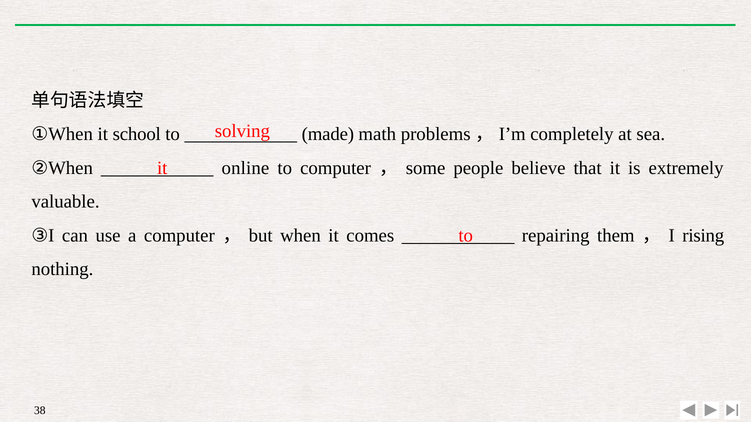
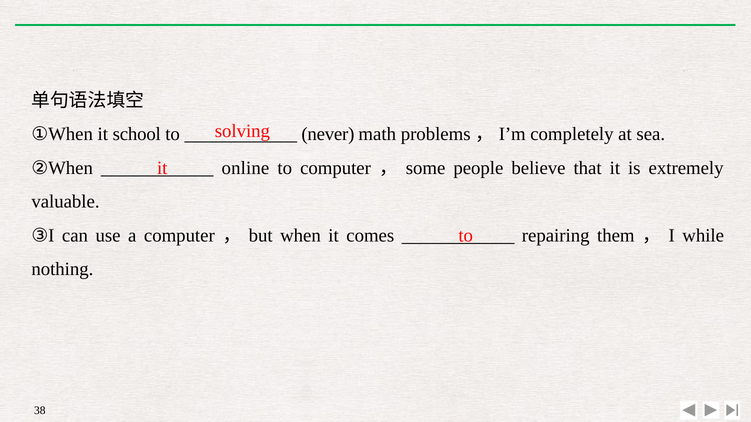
made: made -> never (328, 134)
rising: rising -> while (703, 236)
